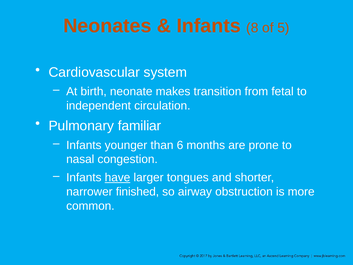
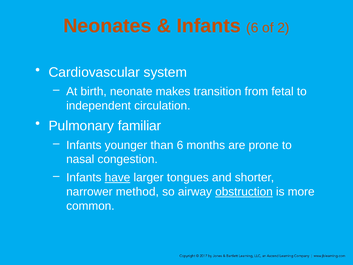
Infants 8: 8 -> 6 (252, 28)
5: 5 -> 2 (283, 28)
finished: finished -> method (137, 192)
obstruction underline: none -> present (244, 192)
